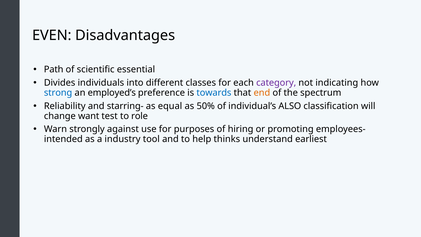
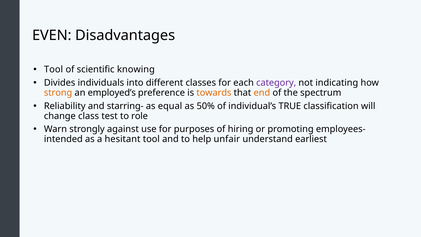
Path: Path -> Tool (54, 70)
essential: essential -> knowing (136, 70)
strong colour: blue -> orange (58, 93)
towards colour: blue -> orange (214, 93)
ALSO: ALSO -> TRUE (290, 106)
want: want -> class (89, 116)
industry: industry -> hesitant (123, 139)
thinks: thinks -> unfair (227, 139)
